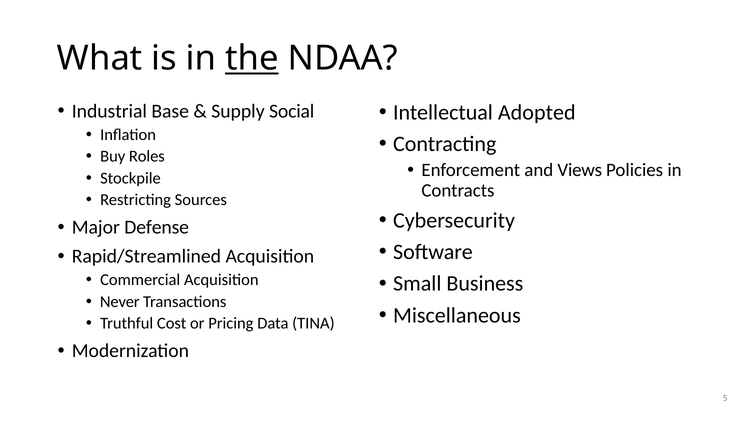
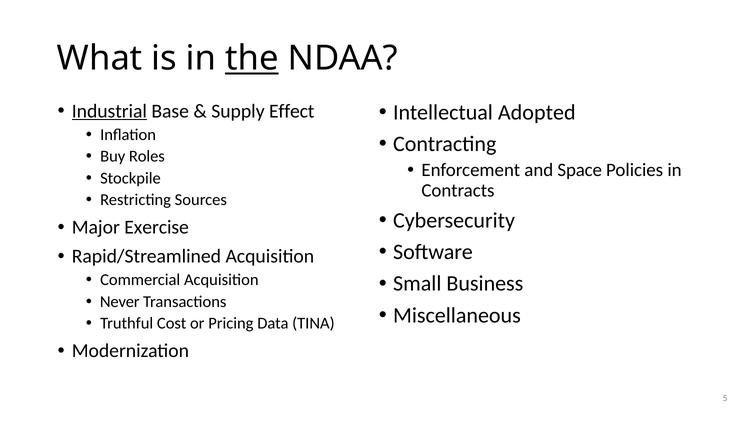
Industrial underline: none -> present (109, 111)
Social: Social -> Effect (292, 111)
Views: Views -> Space (580, 170)
Defense: Defense -> Exercise (157, 227)
